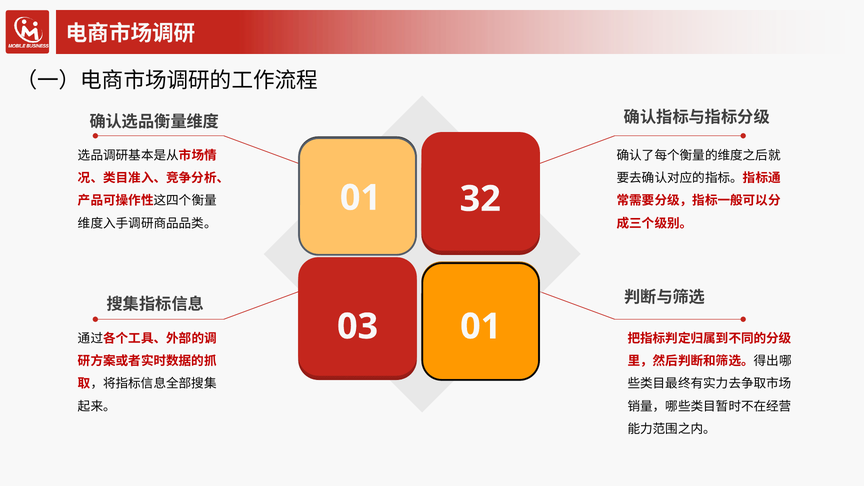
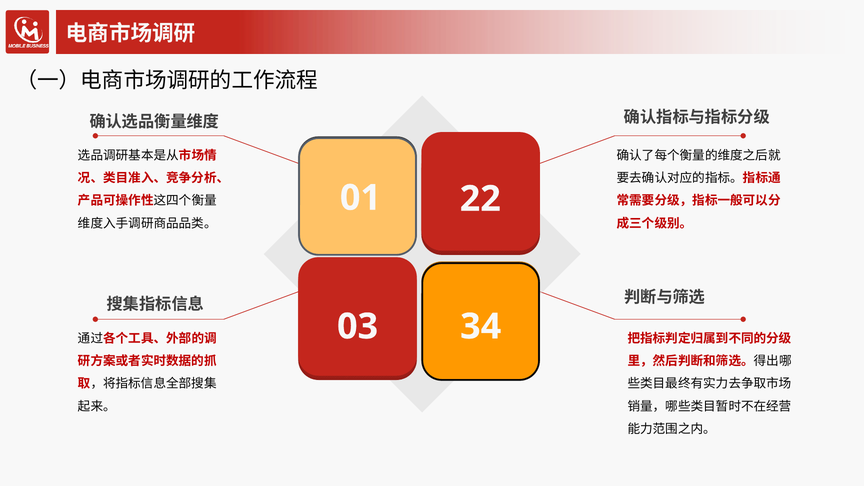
32: 32 -> 22 (480, 199)
03 01: 01 -> 34 (481, 326)
